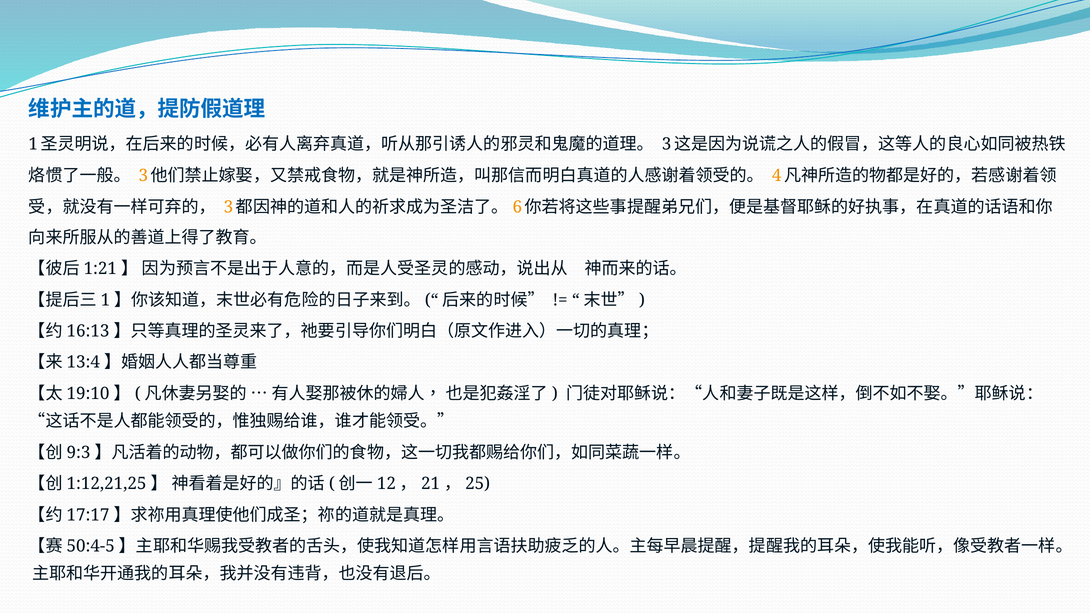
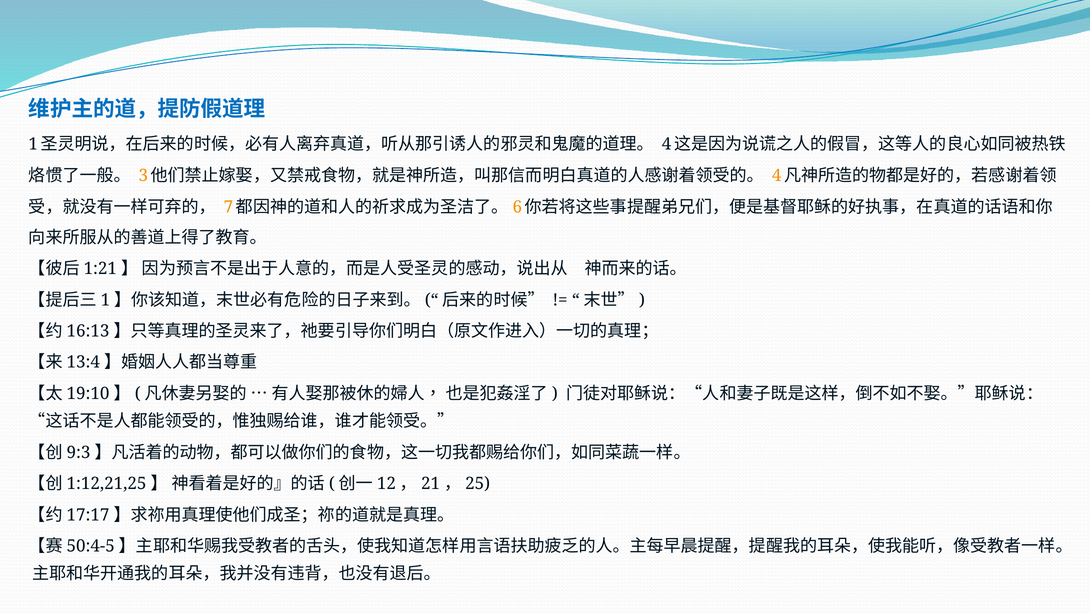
3: 3 -> 4 (667, 144)
3: 3 -> 7 (228, 207)
